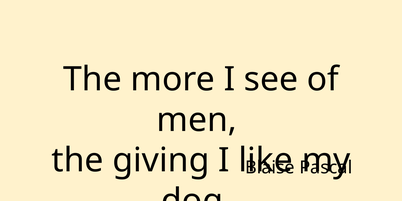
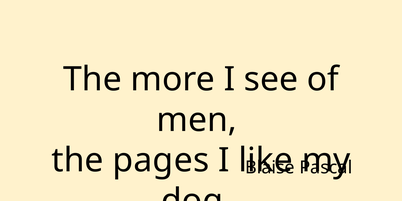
giving: giving -> pages (161, 160)
